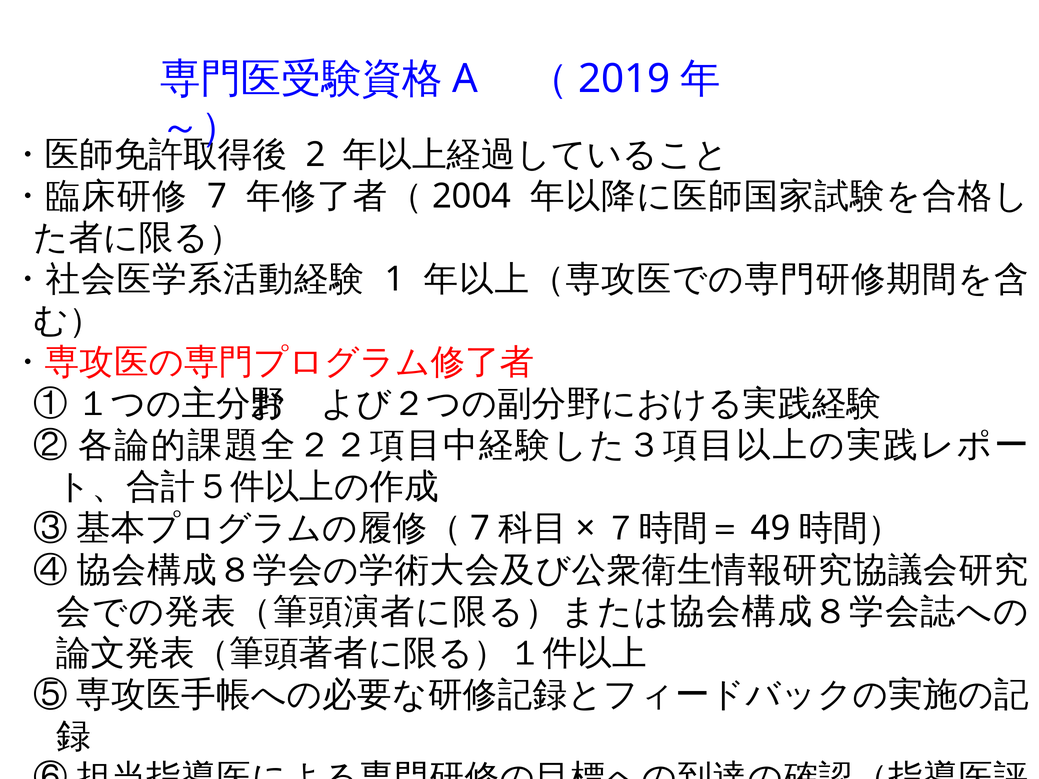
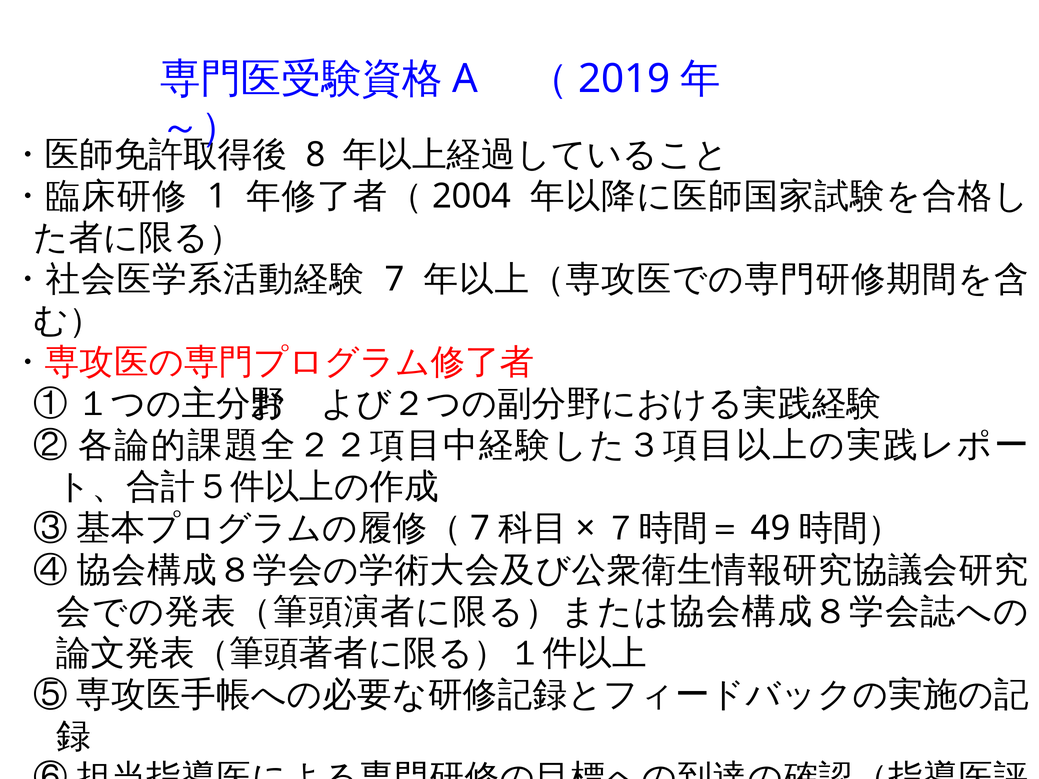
2: 2 -> 8 (316, 155)
7: 7 -> 1 (217, 196)
1: 1 -> 7 (395, 279)
